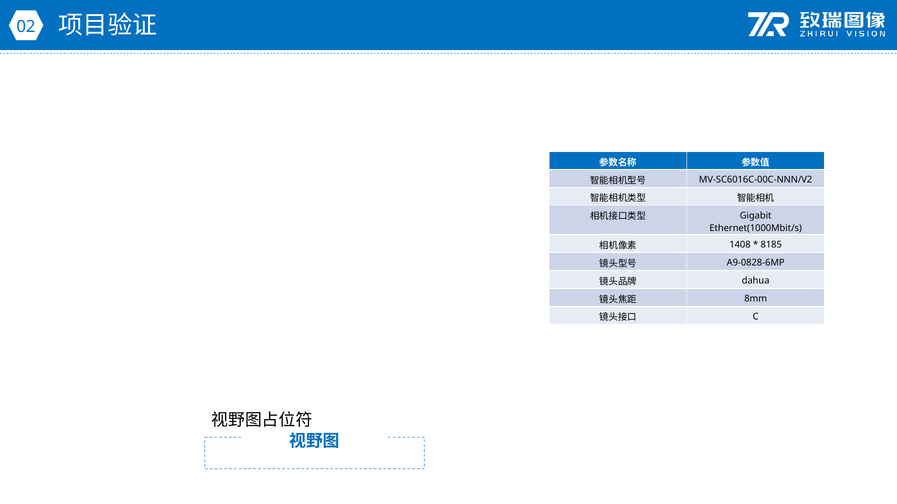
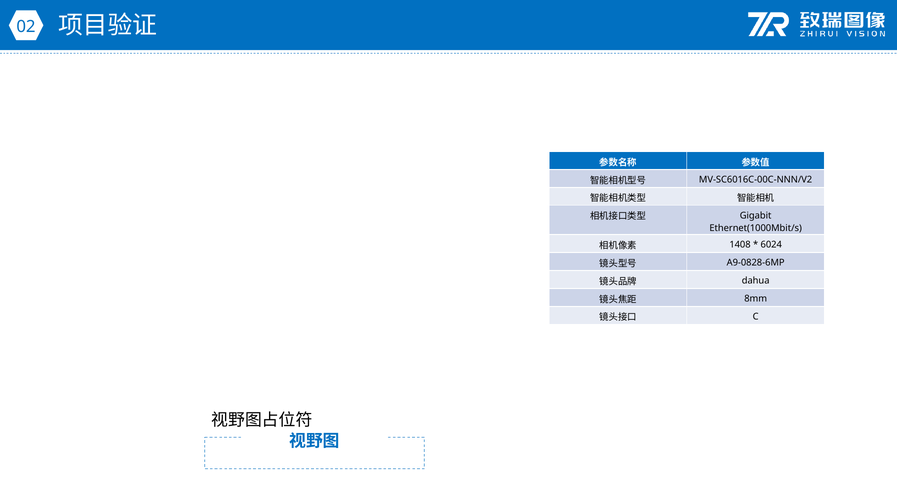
8185: 8185 -> 6024 (771, 245)
